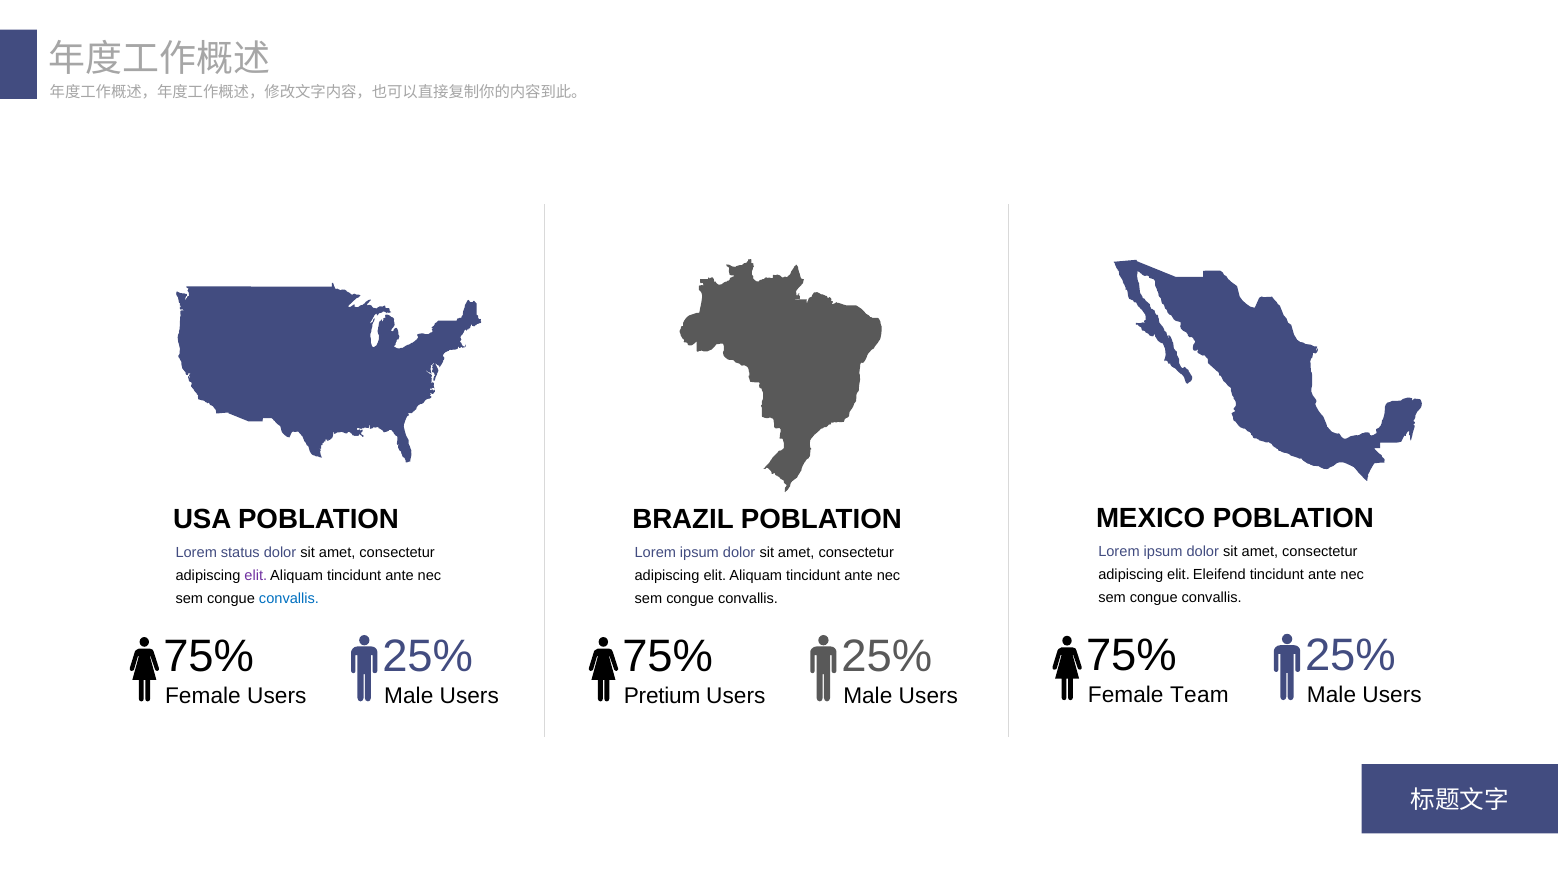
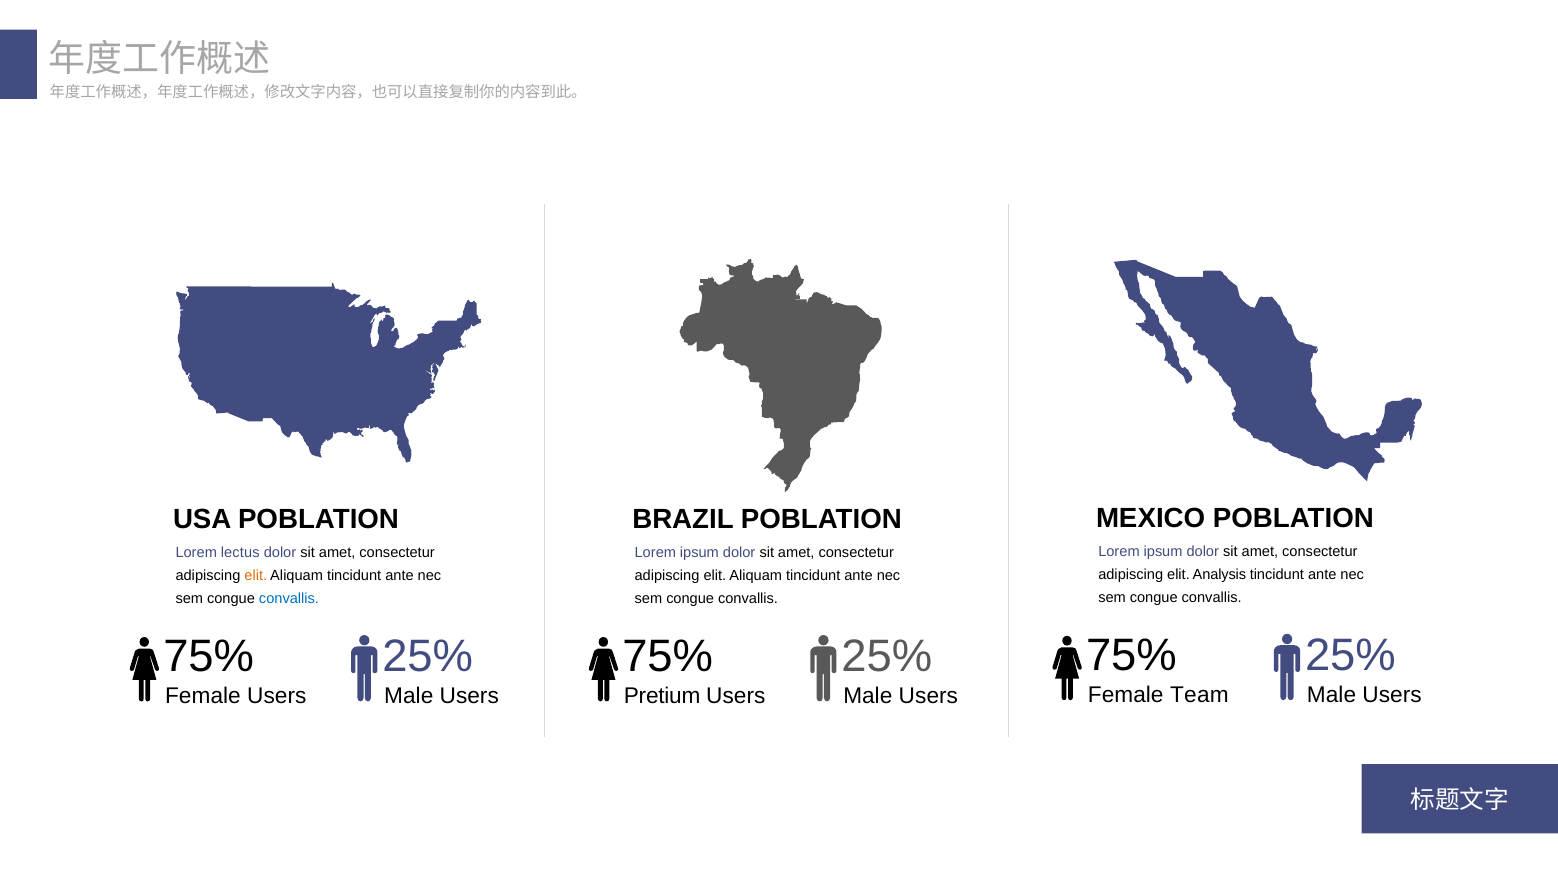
status: status -> lectus (240, 553)
Eleifend: Eleifend -> Analysis (1219, 574)
elit colour: purple -> orange (256, 575)
